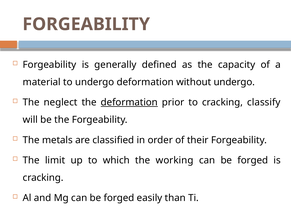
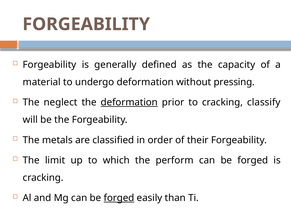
without undergo: undergo -> pressing (234, 82)
working: working -> perform (175, 160)
forged underline: none -> present (119, 198)
